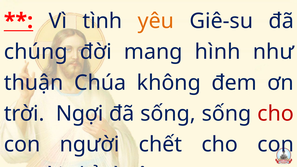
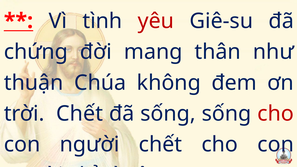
yêu colour: orange -> red (156, 21)
chúng: chúng -> chứng (36, 52)
hình: hình -> thân (218, 52)
trời Ngợi: Ngợi -> Chết (79, 114)
